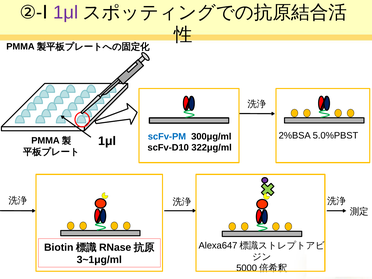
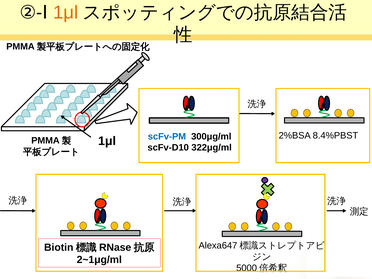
1μl colour: purple -> orange (66, 12)
5.0%PBST: 5.0%PBST -> 8.4%PBST (335, 136)
3~1μg/ml: 3~1μg/ml -> 2~1μg/ml (99, 260)
